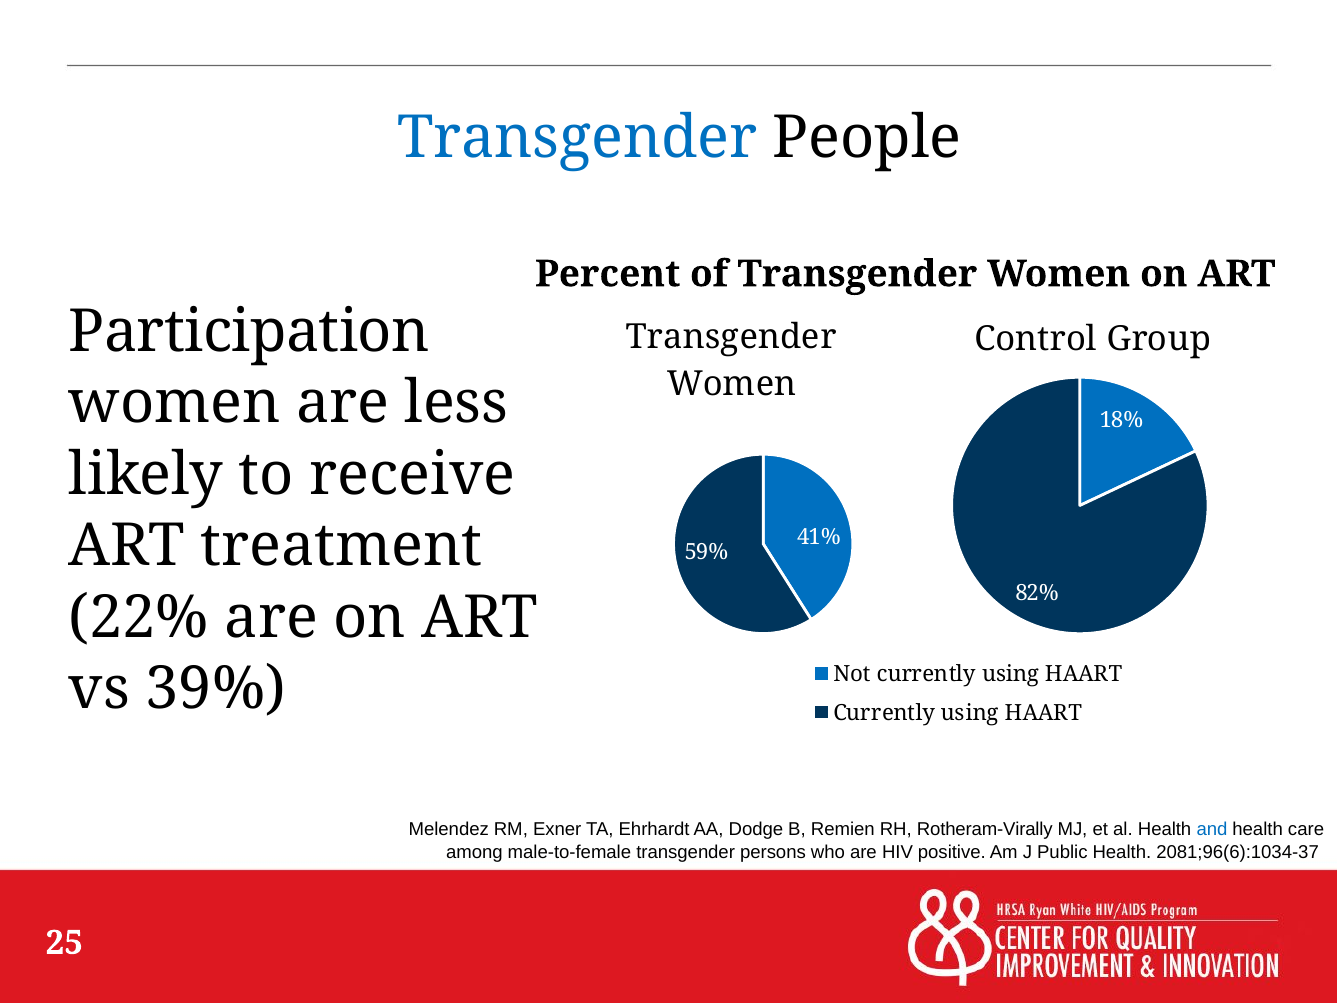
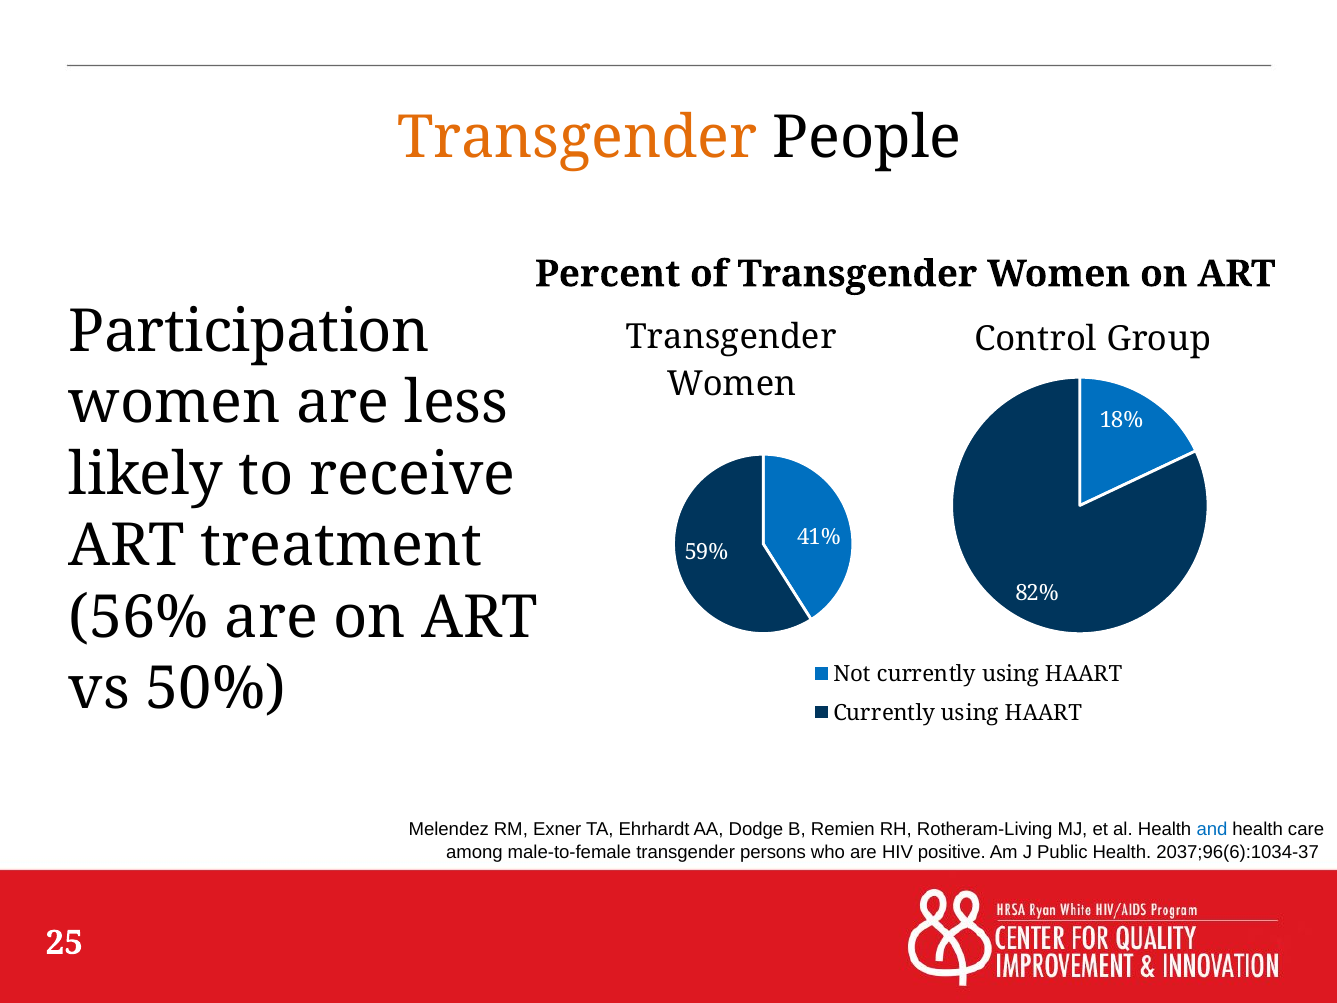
Transgender colour: blue -> orange (577, 138)
22%: 22% -> 56% (139, 617)
39%: 39% -> 50% (216, 689)
Rotheram-Virally: Rotheram-Virally -> Rotheram-Living (985, 830)
2081;96(6):1034-37: 2081;96(6):1034-37 -> 2037;96(6):1034-37 (1238, 852)
